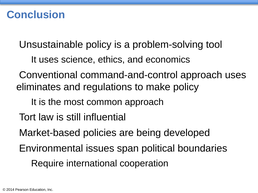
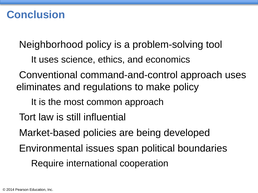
Unsustainable: Unsustainable -> Neighborhood (51, 45)
